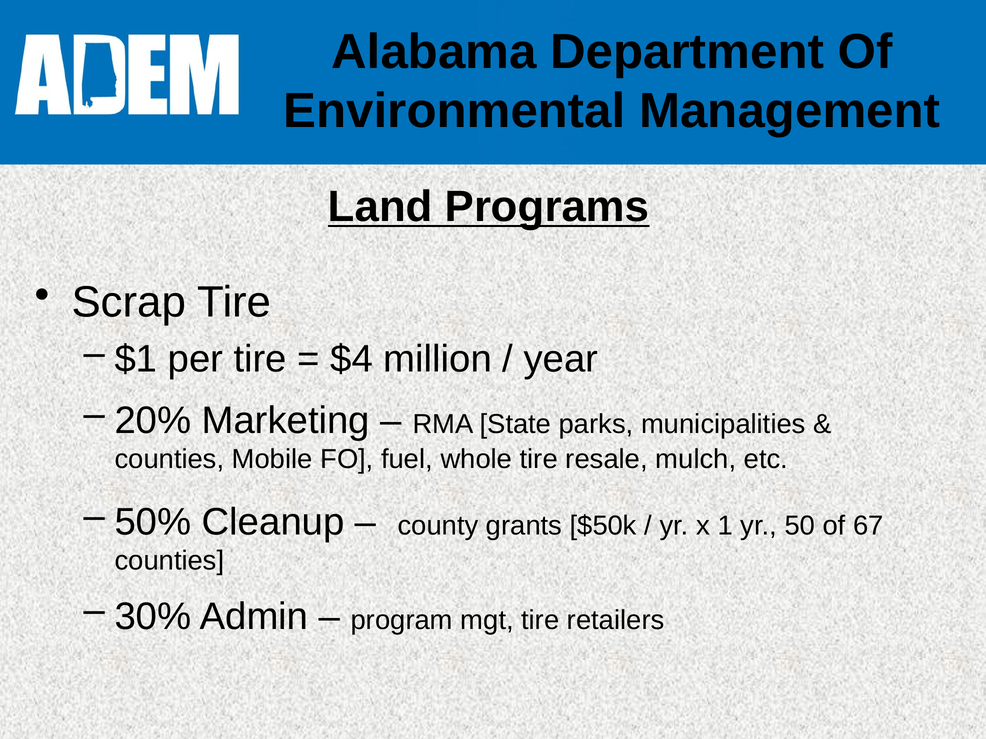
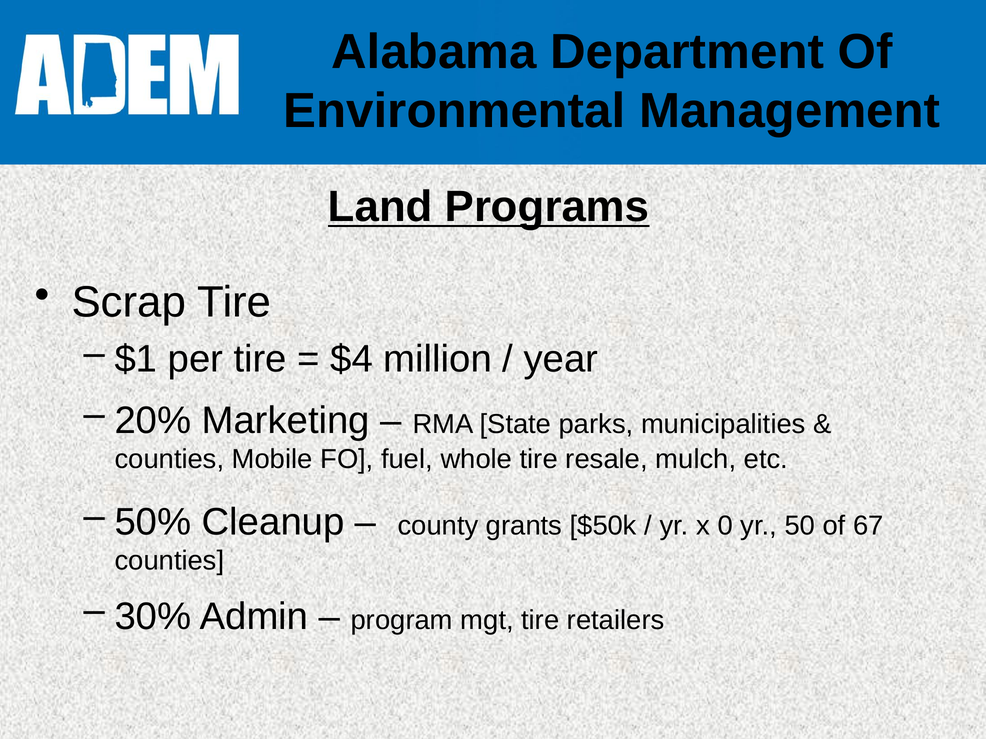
1: 1 -> 0 (725, 526)
